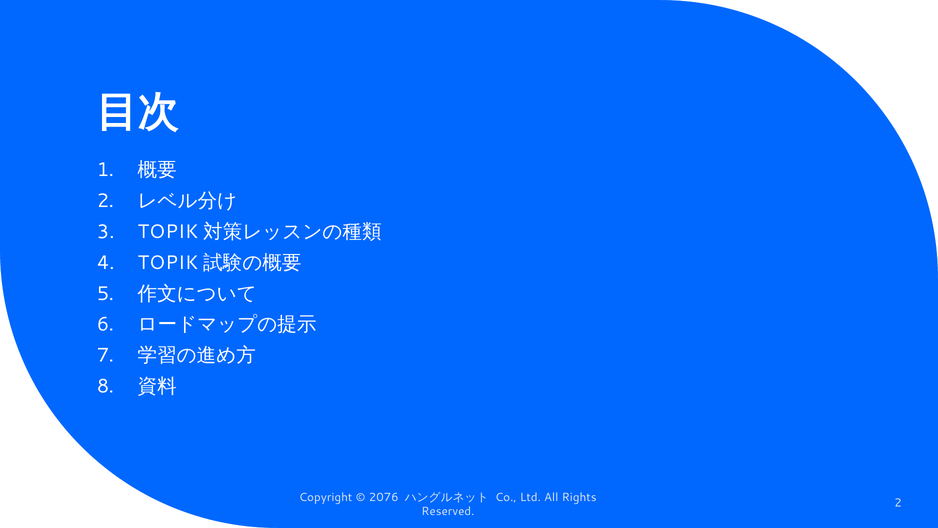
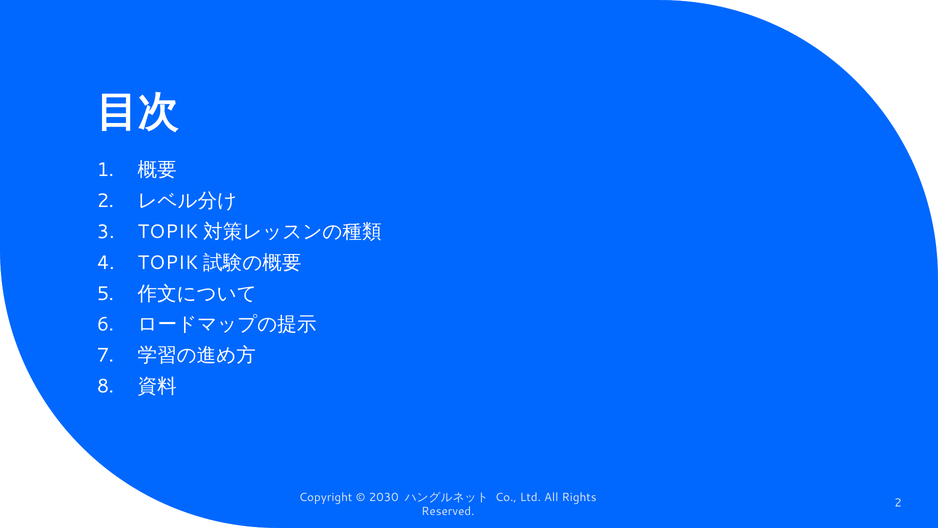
2076: 2076 -> 2030 (384, 497)
